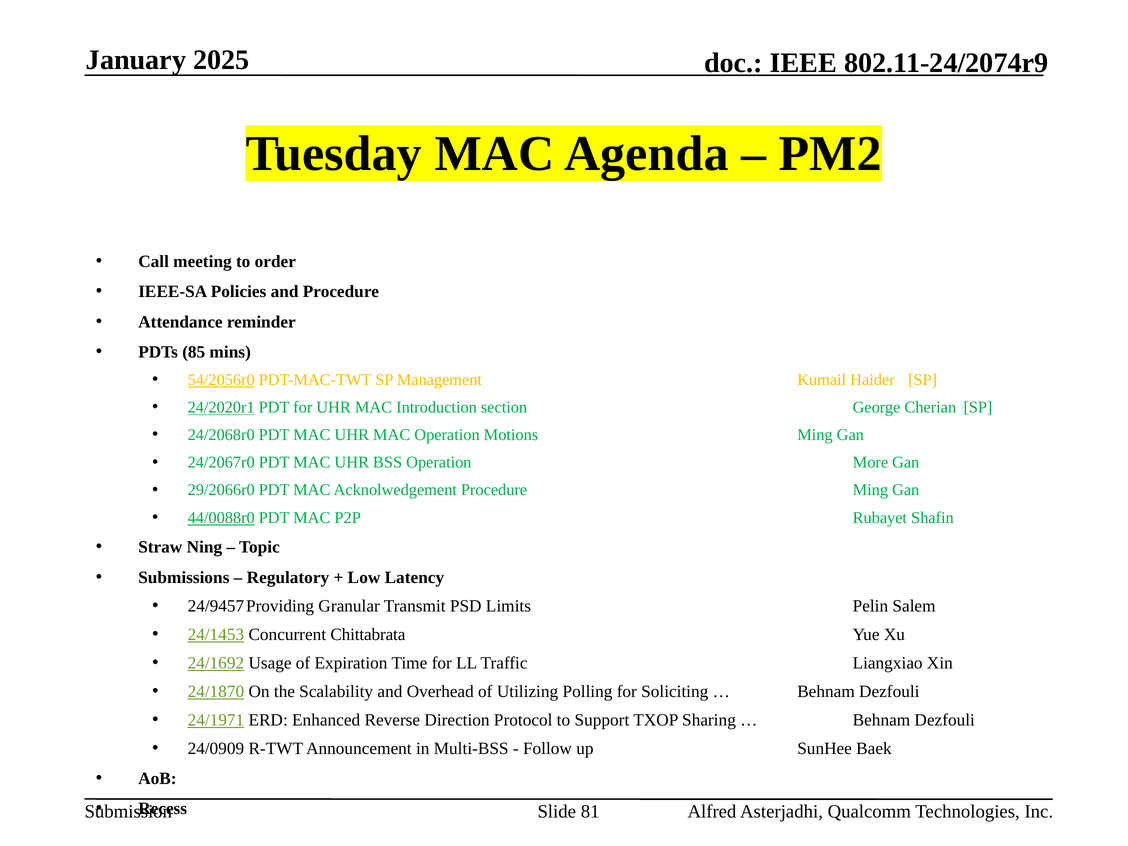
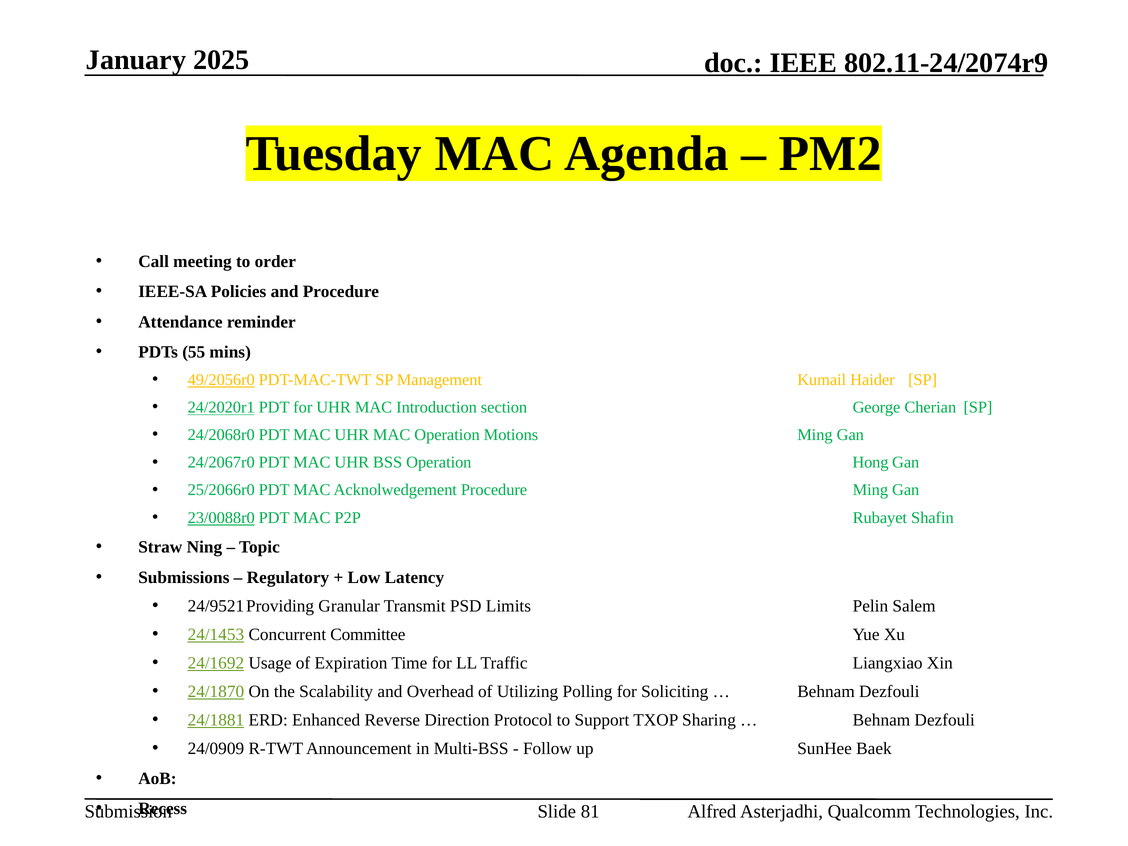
85: 85 -> 55 (194, 352)
54/2056r0: 54/2056r0 -> 49/2056r0 (221, 380)
More: More -> Hong (871, 463)
29/2066r0: 29/2066r0 -> 25/2066r0 (221, 490)
44/0088r0: 44/0088r0 -> 23/0088r0 (221, 518)
24/9457: 24/9457 -> 24/9521 (216, 606)
Chittabrata: Chittabrata -> Committee (368, 634)
24/1971: 24/1971 -> 24/1881 (216, 720)
